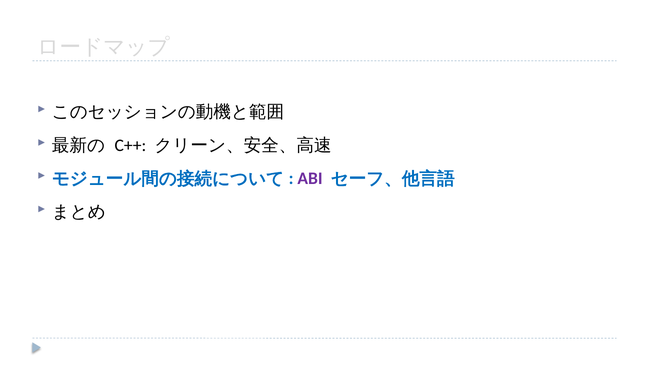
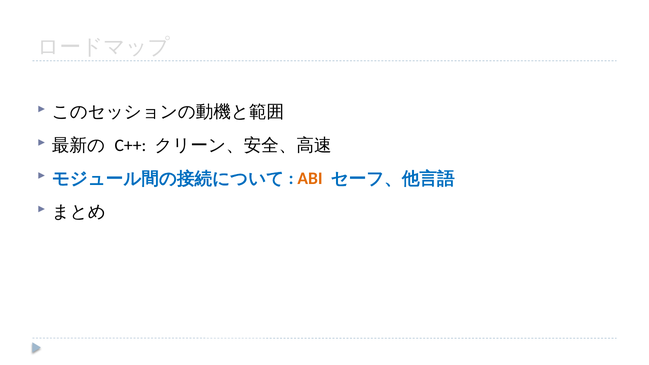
ABI colour: purple -> orange (310, 179)
